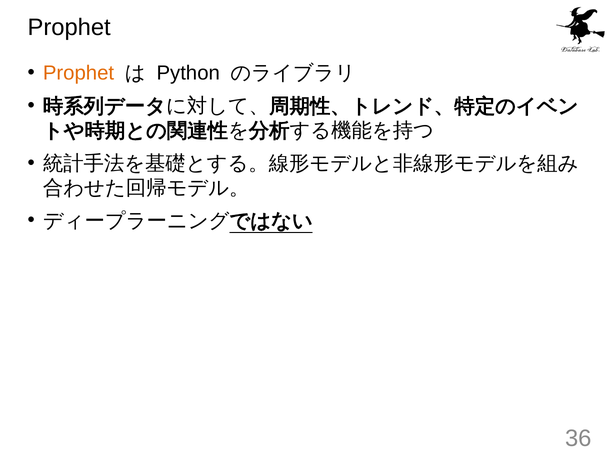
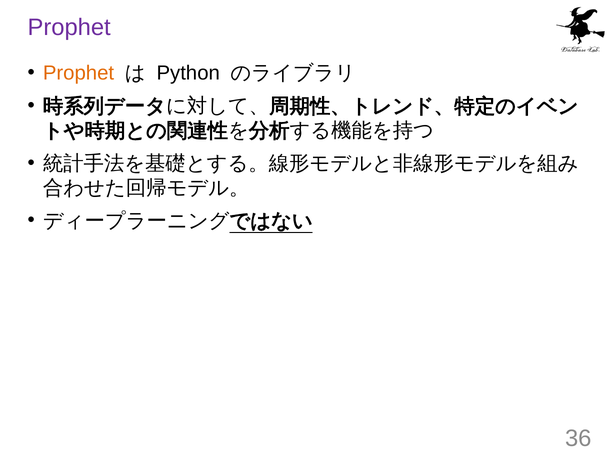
Prophet colour: black -> purple (69, 27)
